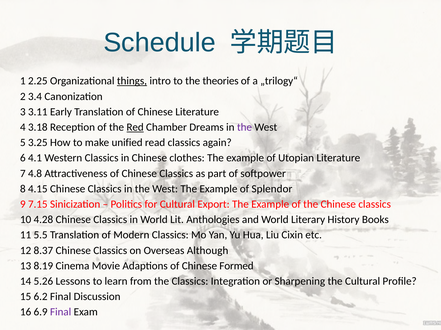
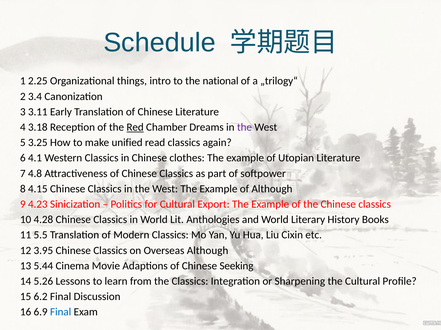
things underline: present -> none (132, 81)
theories: theories -> national (221, 81)
of Splendor: Splendor -> Although (272, 189)
7.15: 7.15 -> 4.23 (38, 205)
8.37: 8.37 -> 3.95 (43, 251)
8.19: 8.19 -> 5.44 (43, 266)
Formed: Formed -> Seeking (236, 266)
Final colour: purple -> blue (61, 313)
